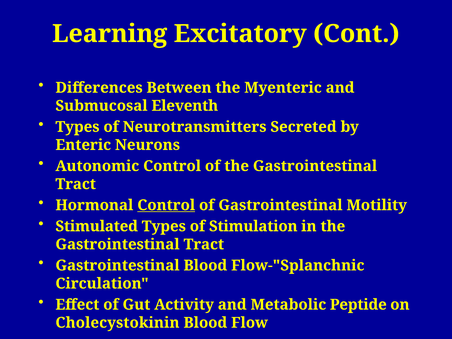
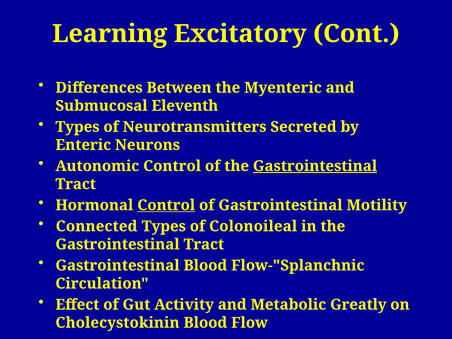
Gastrointestinal underline: none -> present (315, 166)
Stimulated: Stimulated -> Connected (97, 226)
Stimulation: Stimulation -> Colonoileal (253, 226)
Peptide: Peptide -> Greatly (358, 305)
